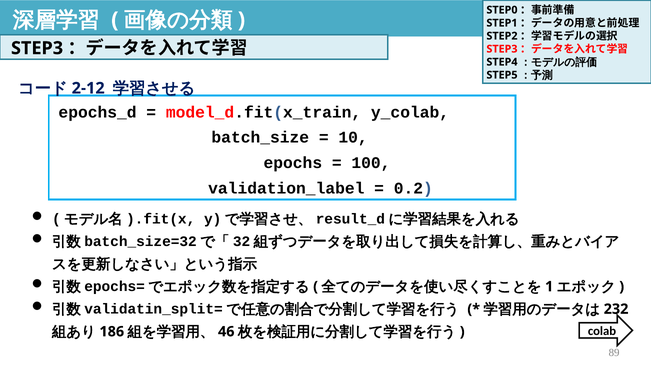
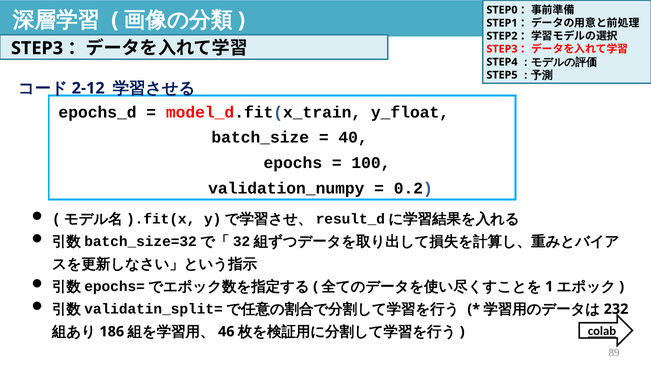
y_colab: y_colab -> y_float (410, 112)
10: 10 -> 40 (353, 138)
validation_label: validation_label -> validation_numpy (286, 188)
colab underline: none -> present (602, 331)
